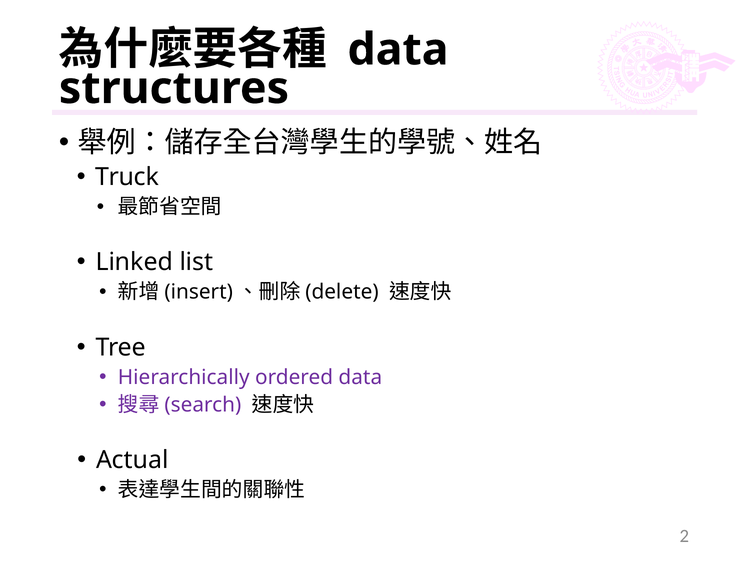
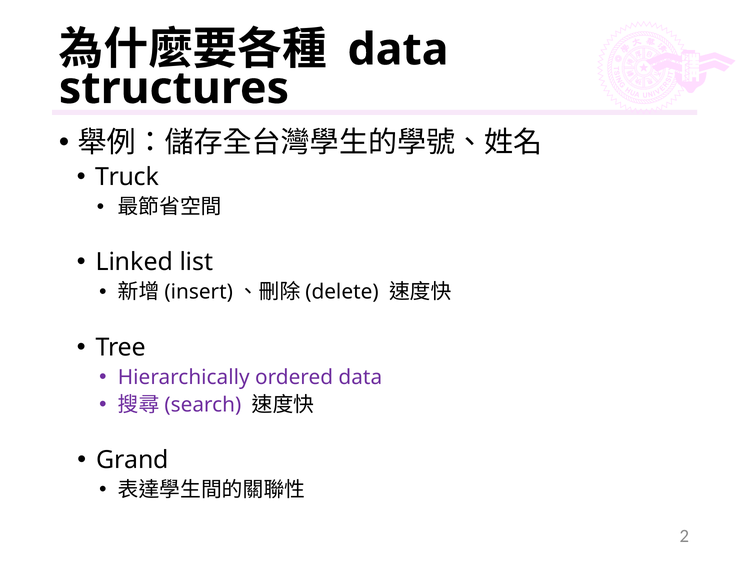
Actual: Actual -> Grand (132, 460)
